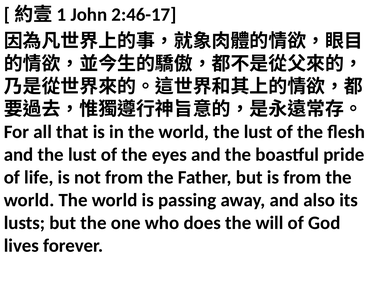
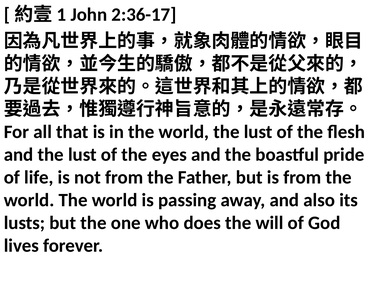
2:46-17: 2:46-17 -> 2:36-17 (144, 15)
